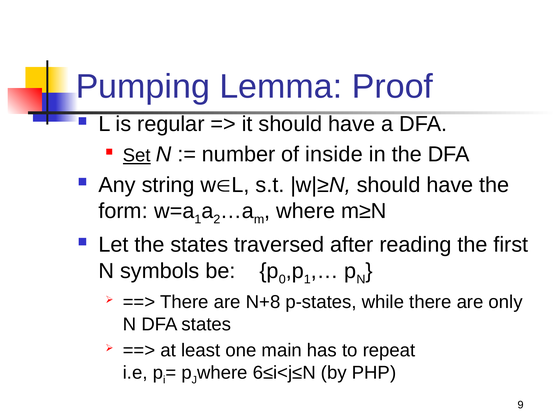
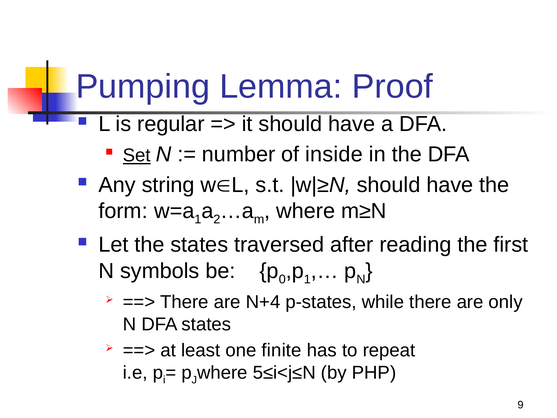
N+8: N+8 -> N+4 (263, 302)
main: main -> finite (282, 350)
6≤i<j≤N: 6≤i<j≤N -> 5≤i<j≤N (284, 372)
